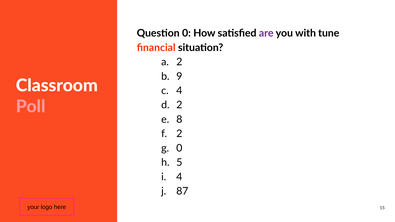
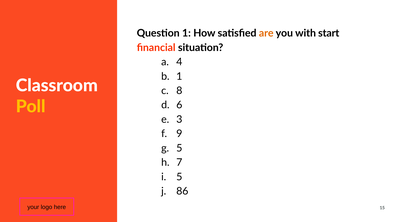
Question 0: 0 -> 1 (186, 33)
are colour: purple -> orange (266, 33)
tune: tune -> start (329, 33)
2: 2 -> 4 (179, 62)
9: 9 -> 1 (179, 76)
4: 4 -> 8 (179, 91)
Poll colour: pink -> yellow (31, 107)
2: 2 -> 6 (179, 105)
8: 8 -> 3 (179, 120)
2: 2 -> 9 (179, 134)
0: 0 -> 5 (179, 148)
5: 5 -> 7 (179, 163)
4: 4 -> 5 (179, 177)
87: 87 -> 86 (182, 191)
